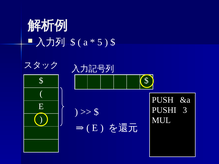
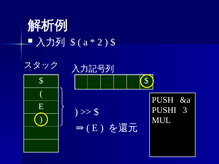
5: 5 -> 2 (100, 42)
